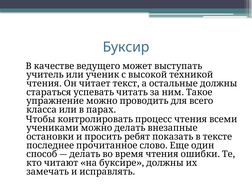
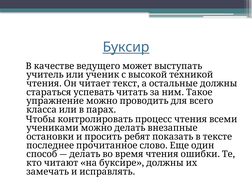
Буксир underline: none -> present (126, 47)
